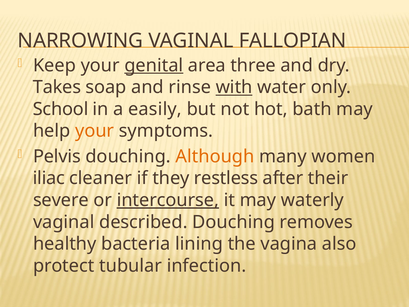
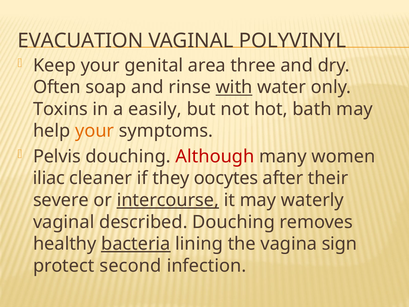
NARROWING: NARROWING -> EVACUATION (80, 41)
FALLOPIAN: FALLOPIAN -> POLYVINYL (292, 41)
genital underline: present -> none (154, 65)
Takes: Takes -> Often (57, 87)
School: School -> Toxins (60, 109)
Although colour: orange -> red (215, 156)
restless: restless -> oocytes (226, 178)
bacteria underline: none -> present (136, 244)
also: also -> sign (339, 244)
tubular: tubular -> second (130, 265)
